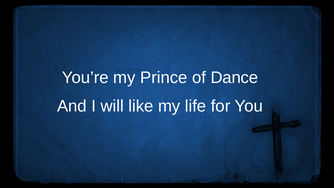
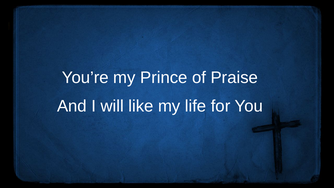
Dance: Dance -> Praise (234, 78)
